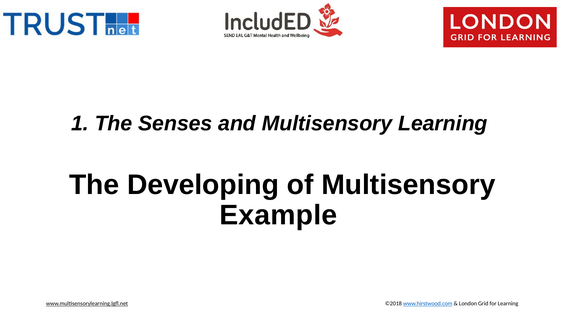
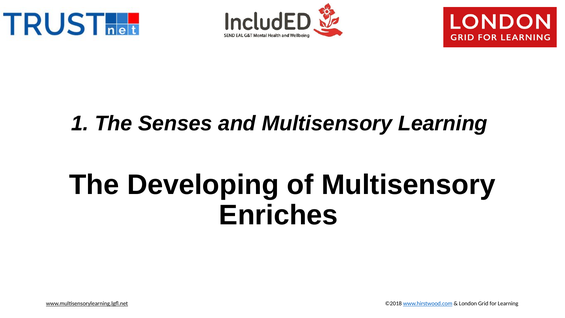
Example: Example -> Enriches (278, 215)
